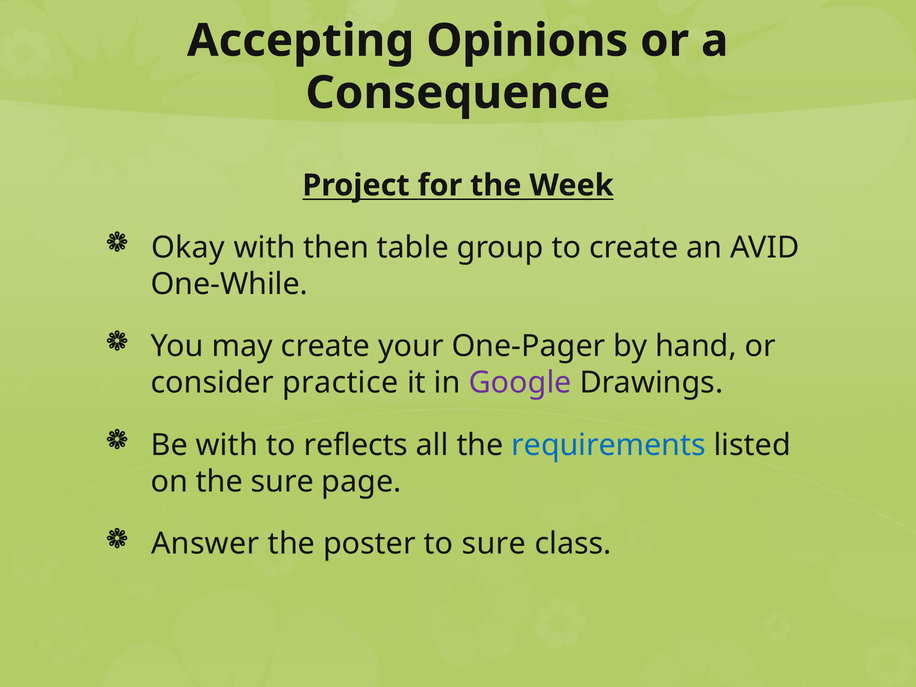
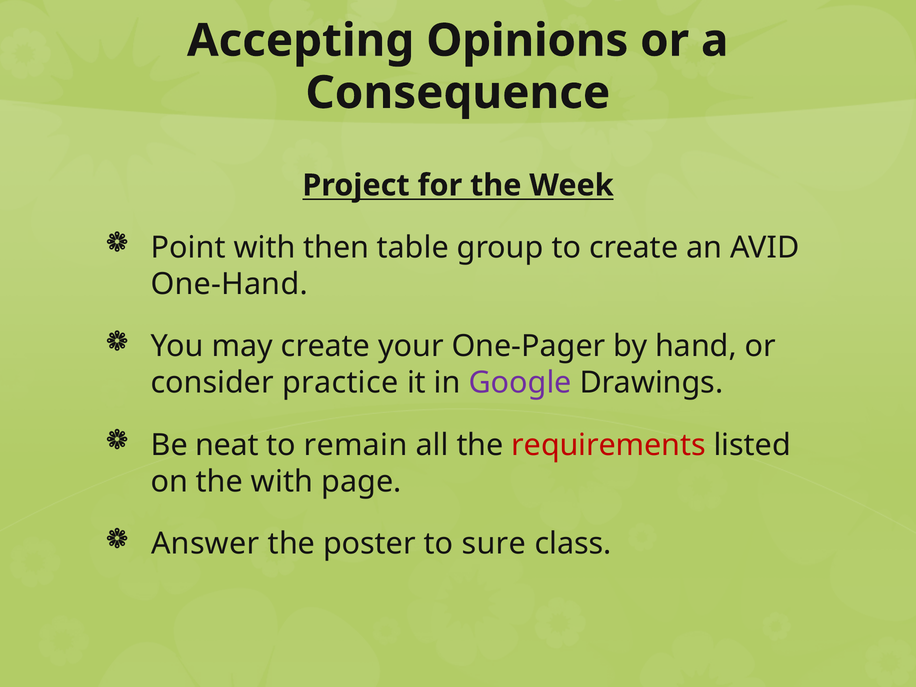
Okay: Okay -> Point (188, 247)
One-While: One-While -> One-Hand (229, 284)
Be with: with -> neat (227, 445)
reflects: reflects -> remain (356, 445)
requirements colour: blue -> red (609, 445)
the sure: sure -> with (282, 482)
